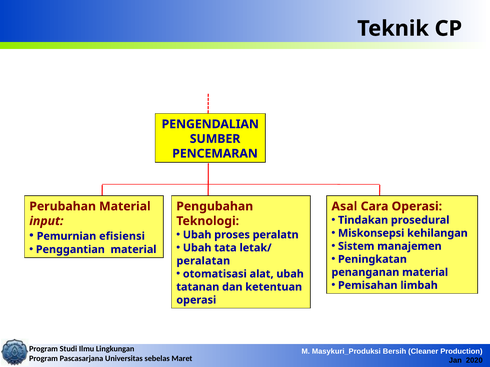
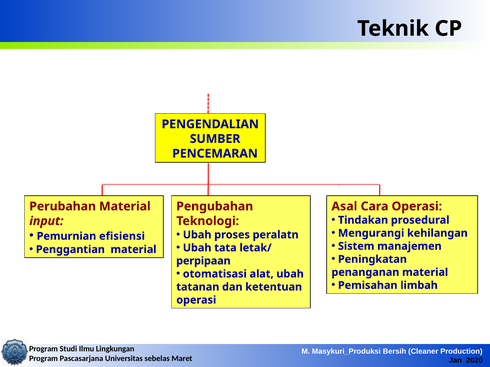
Miskonsepsi: Miskonsepsi -> Mengurangi (371, 233)
peralatan: peralatan -> perpipaan (203, 261)
